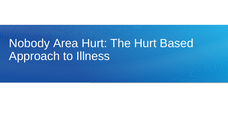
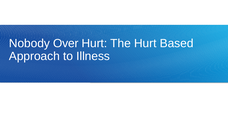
Area: Area -> Over (66, 43)
